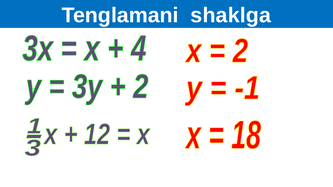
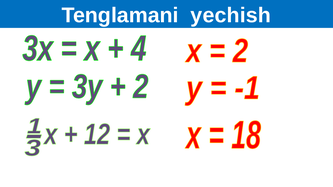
shaklga: shaklga -> yechish (231, 15)
